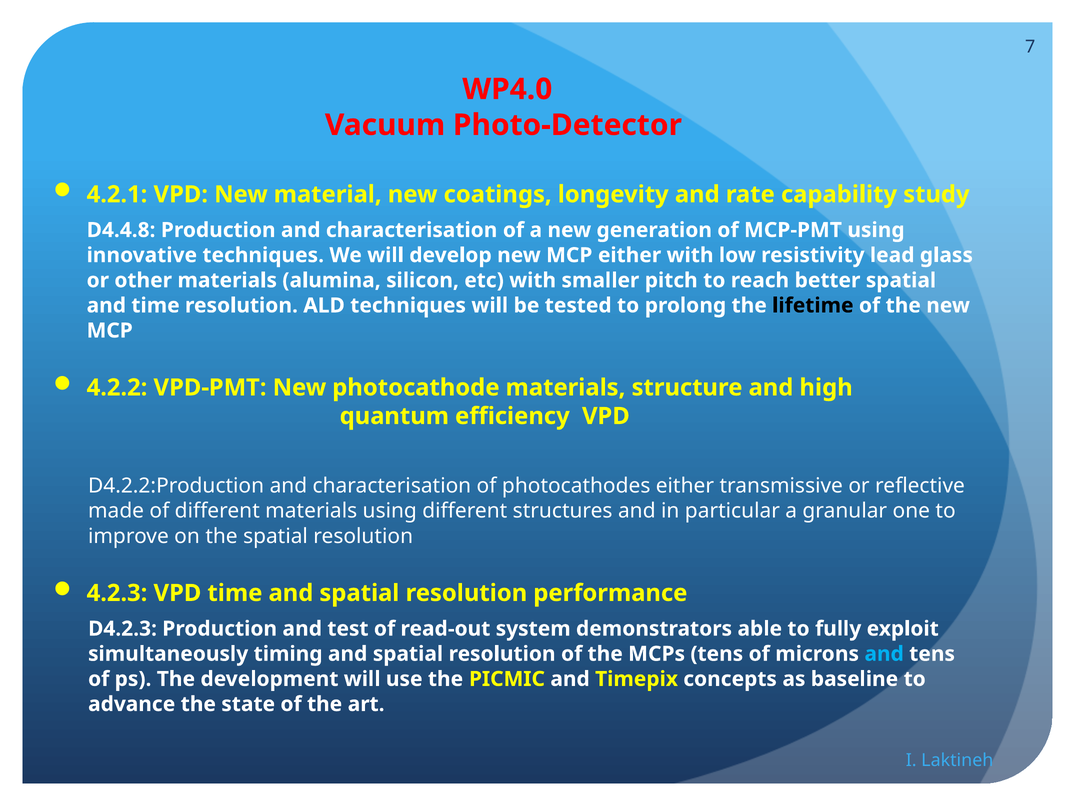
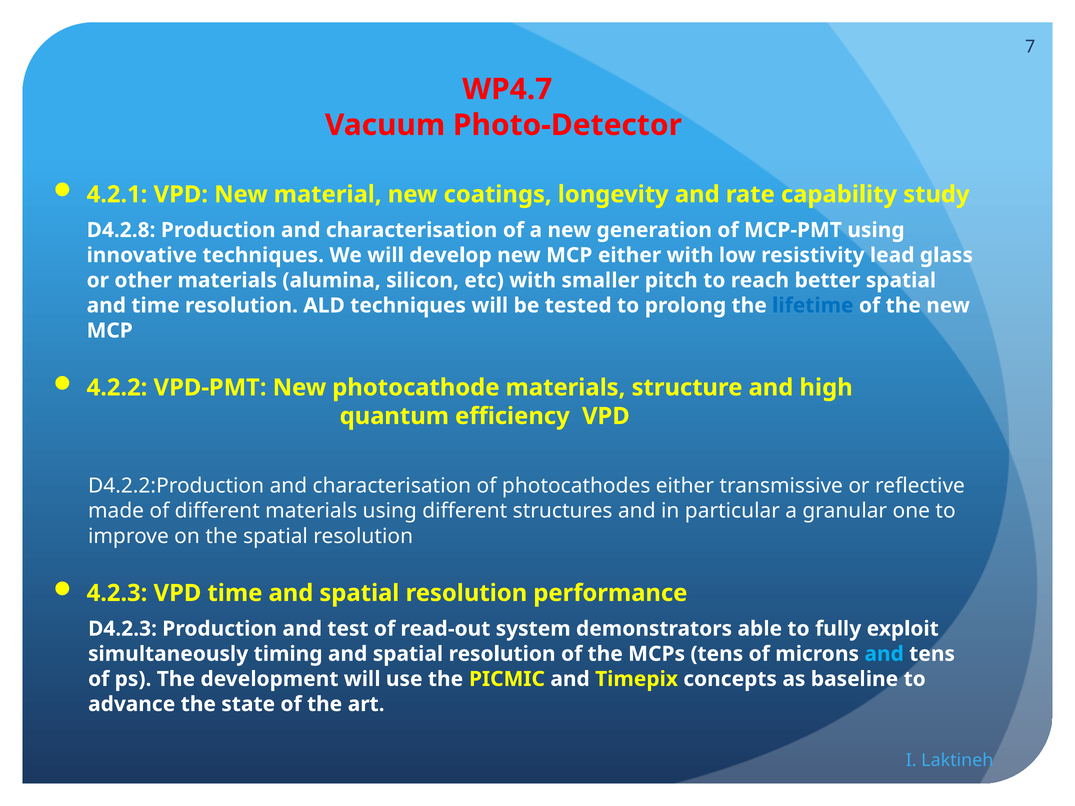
WP4.0: WP4.0 -> WP4.7 (507, 89)
D4.4.8: D4.4.8 -> D4.2.8 (121, 230)
lifetime colour: black -> blue (813, 306)
